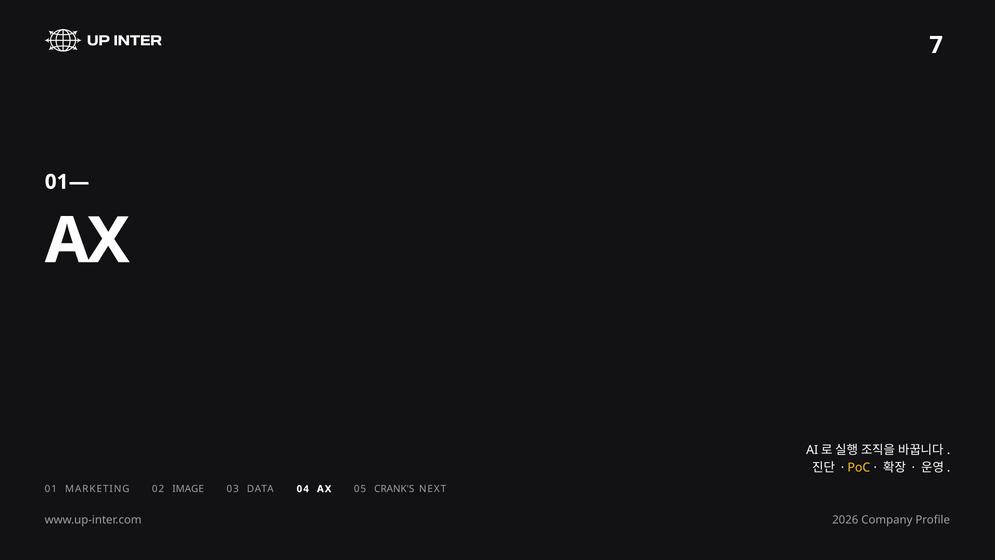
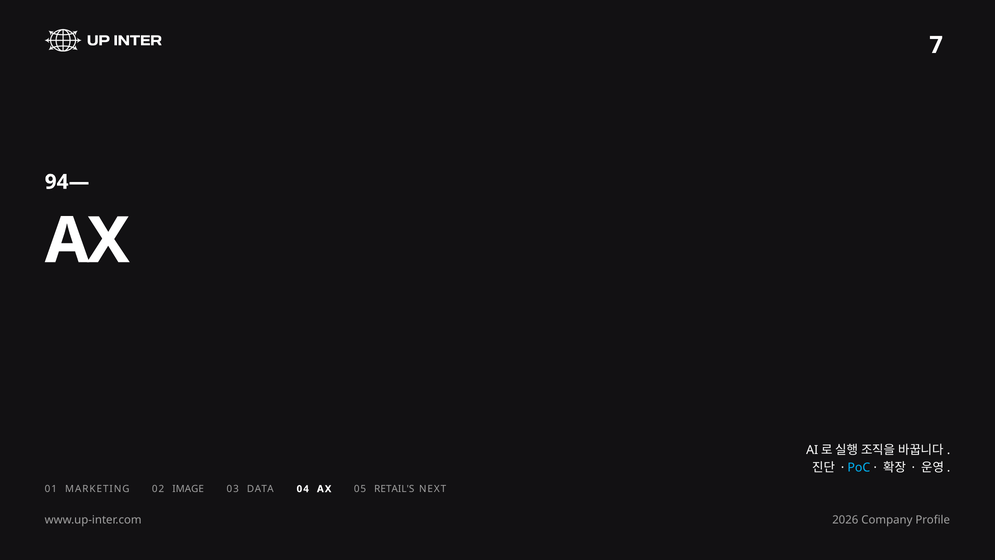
01—: 01— -> 94— (67, 182)
PoC colour: yellow -> light blue (859, 467)
CRANK'S: CRANK'S -> RETAIL'S (394, 489)
